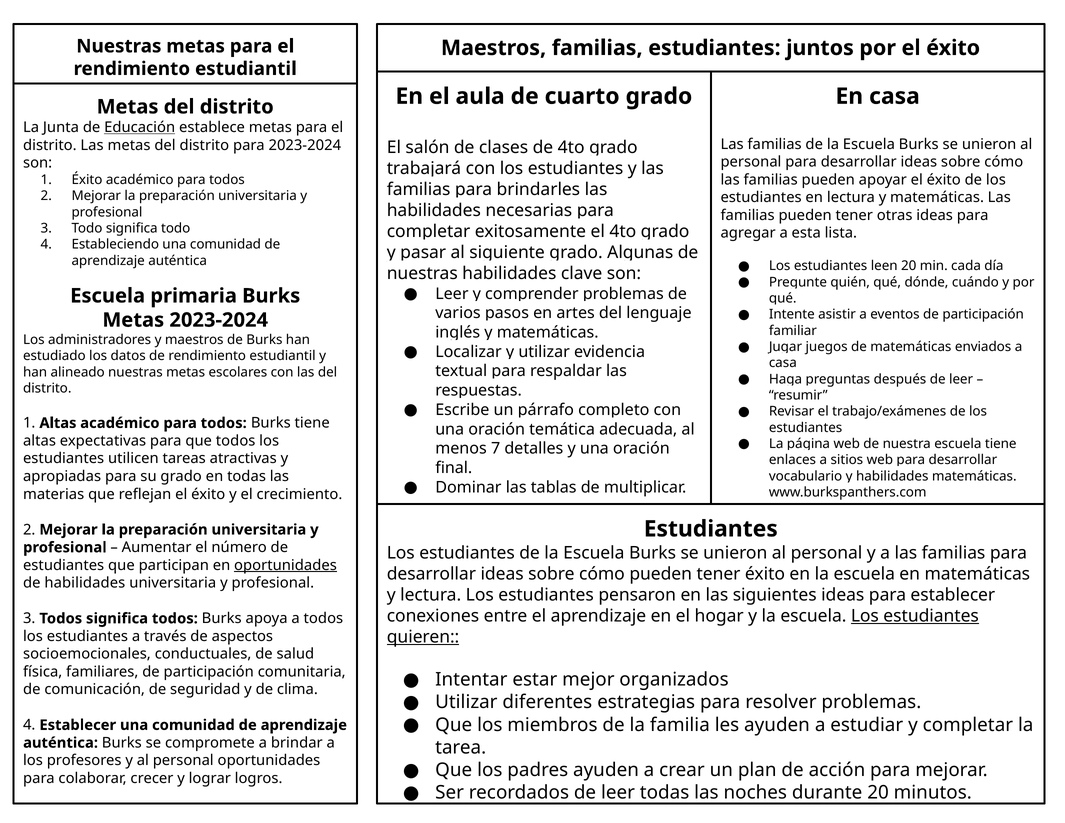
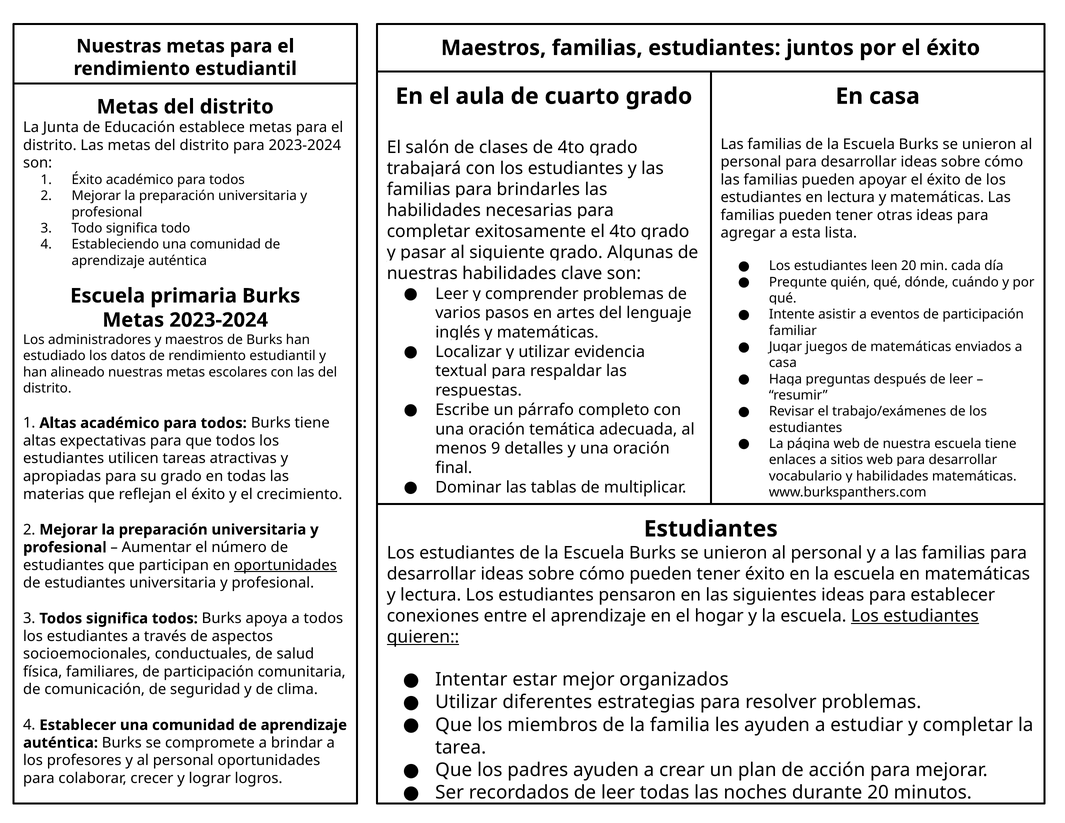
Educación underline: present -> none (140, 127)
7: 7 -> 9 (496, 449)
habilidades: habilidades -> estudiantes (85, 583)
